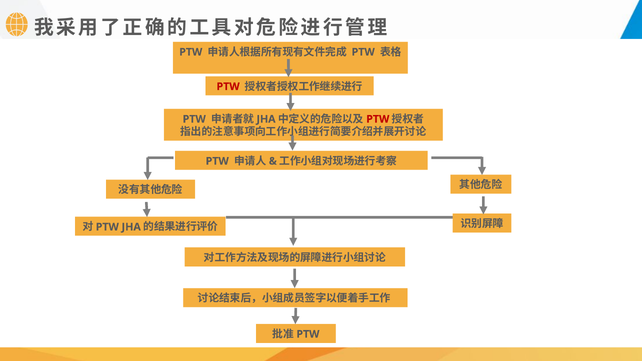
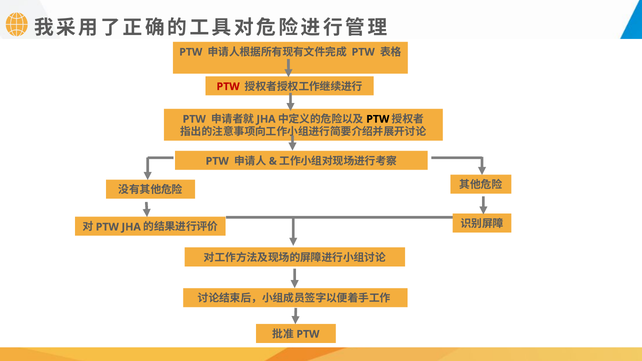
PTW colour: red -> black (378, 119)
